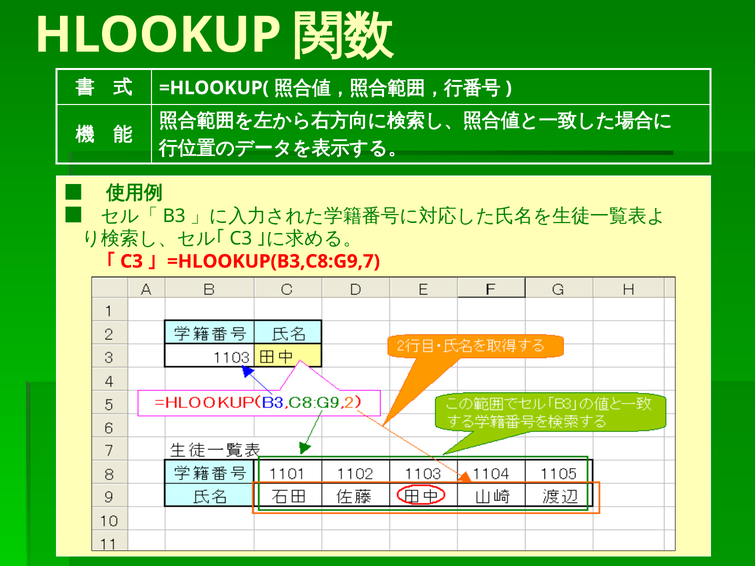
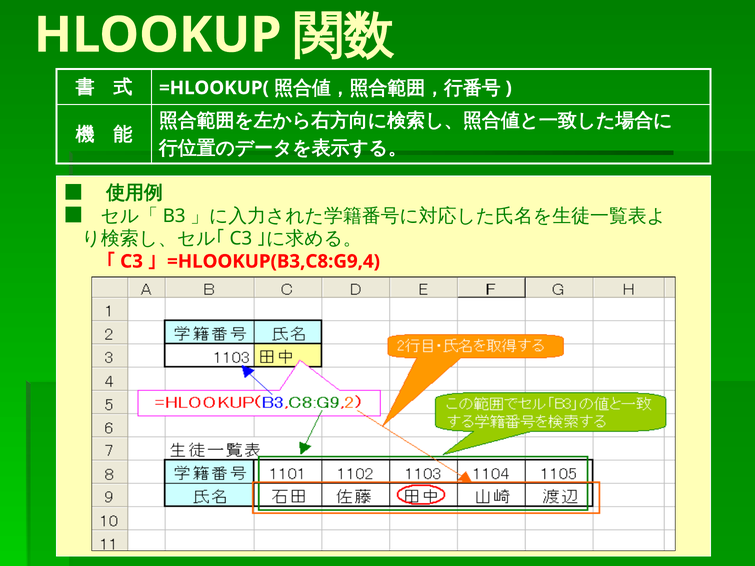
=HLOOKUP(B3,C8:G9,7: =HLOOKUP(B3,C8:G9,7 -> =HLOOKUP(B3,C8:G9,4 (274, 262)
